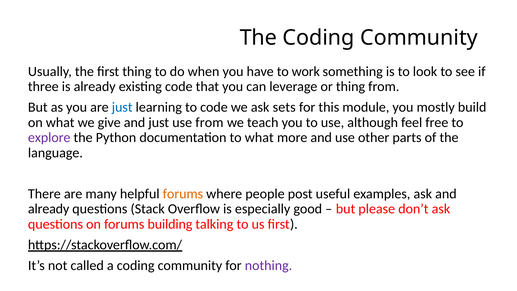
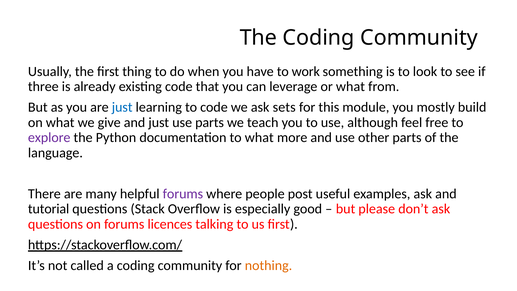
or thing: thing -> what (350, 87)
use from: from -> parts (210, 122)
forums colour: orange -> purple (183, 194)
already: already -> tutorial (49, 209)
building: building -> licences (170, 224)
nothing colour: purple -> orange (269, 265)
